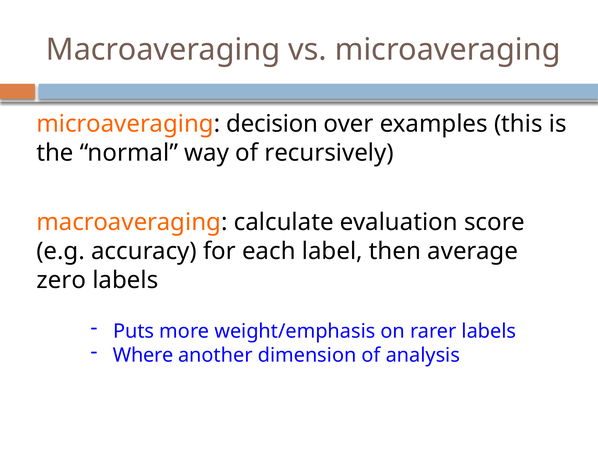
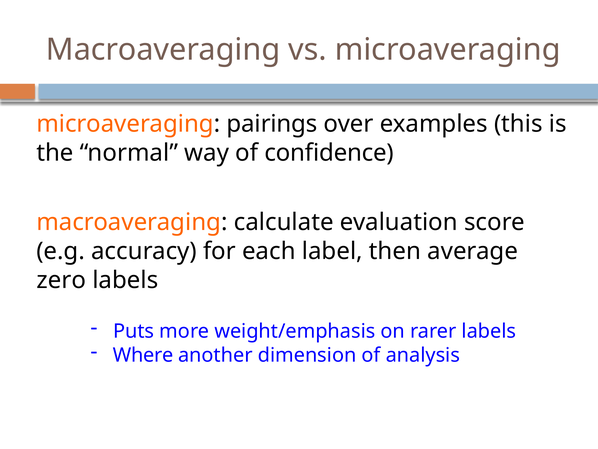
decision: decision -> pairings (272, 124)
recursively: recursively -> confidence (329, 153)
